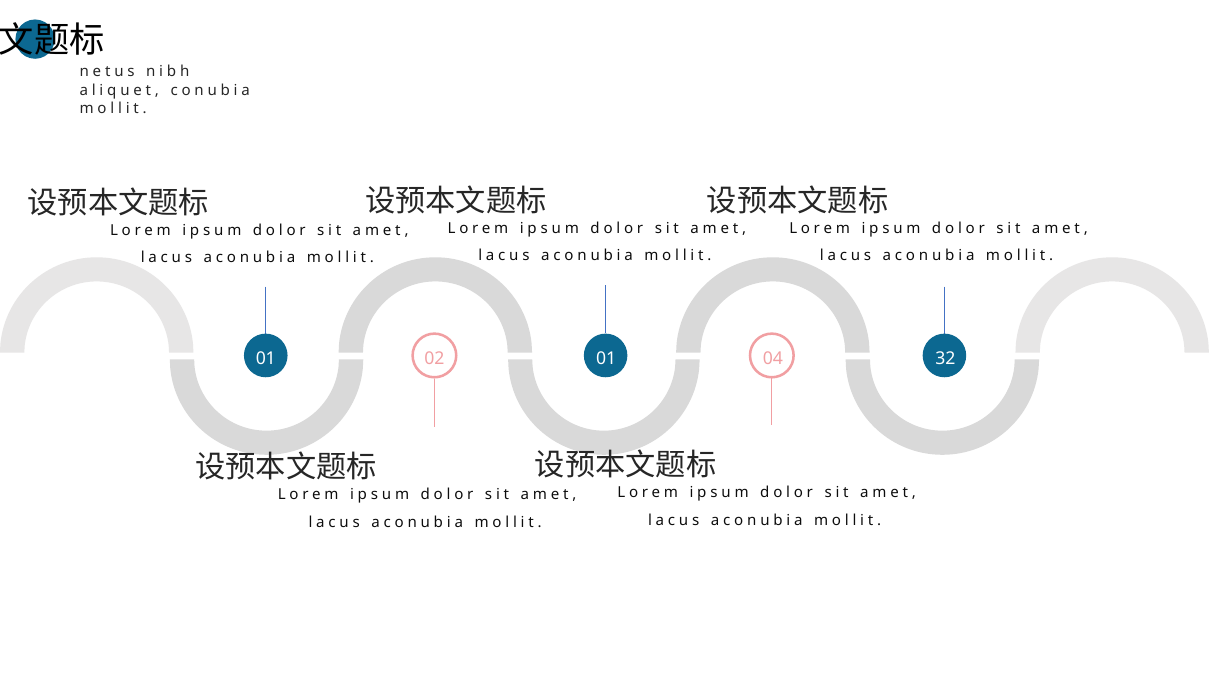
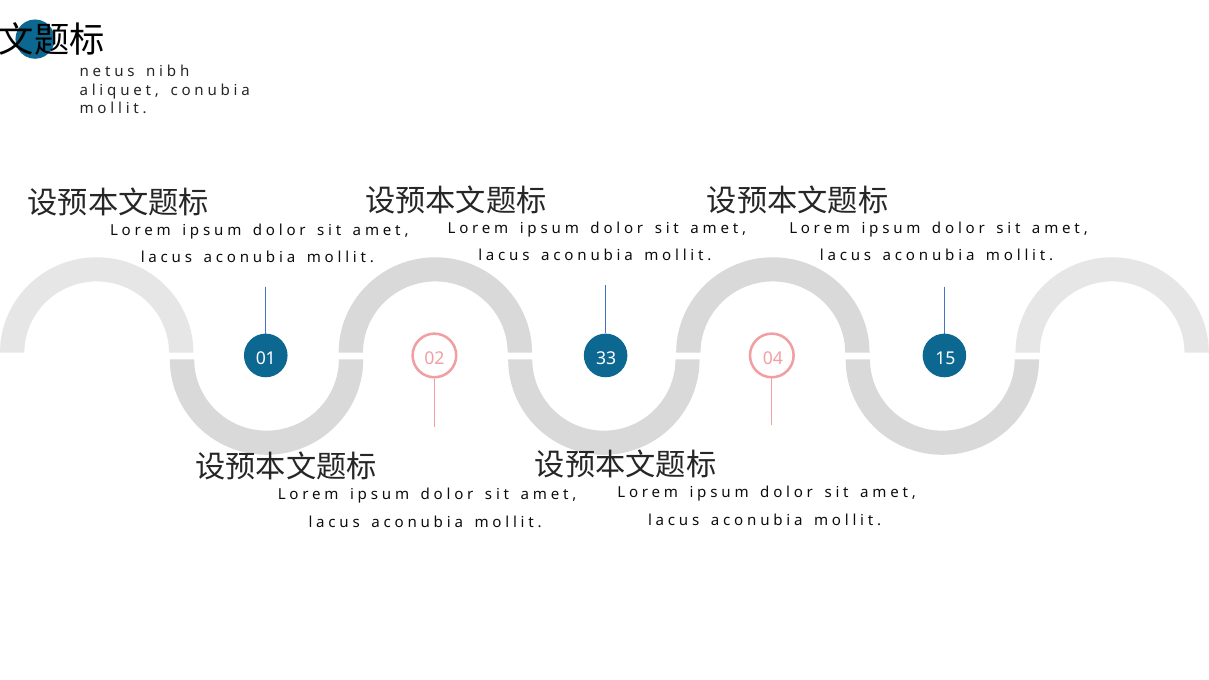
02 01: 01 -> 33 (606, 359)
32: 32 -> 15 (945, 359)
